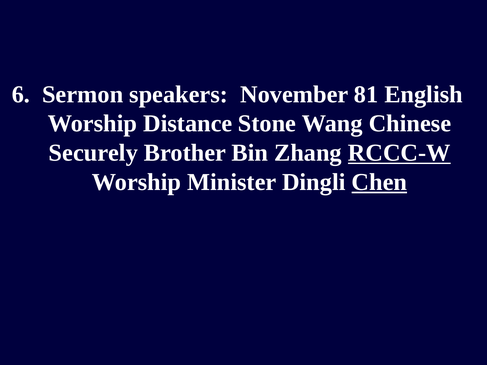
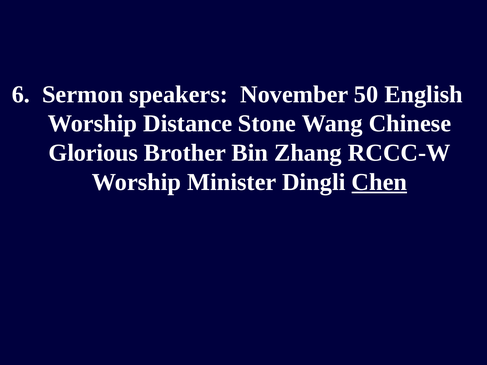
81: 81 -> 50 (366, 94)
Securely: Securely -> Glorious (93, 153)
RCCC-W underline: present -> none (399, 153)
